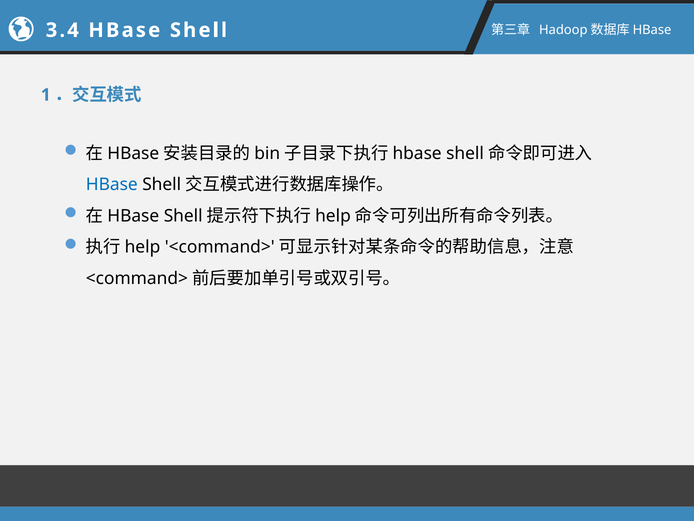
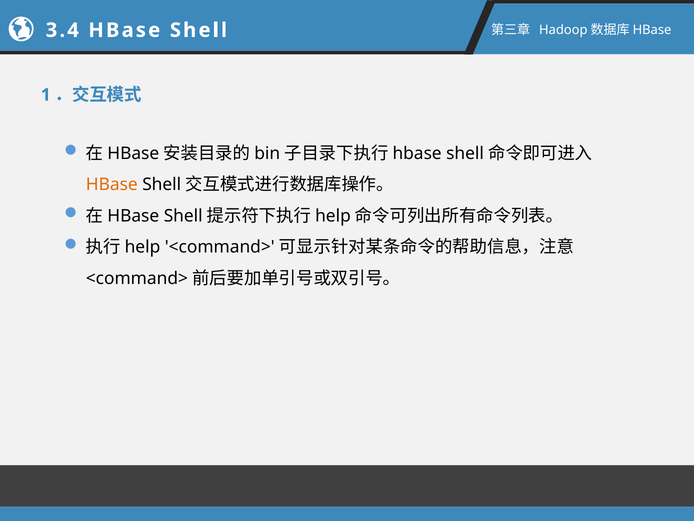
HBase colour: blue -> orange (112, 184)
